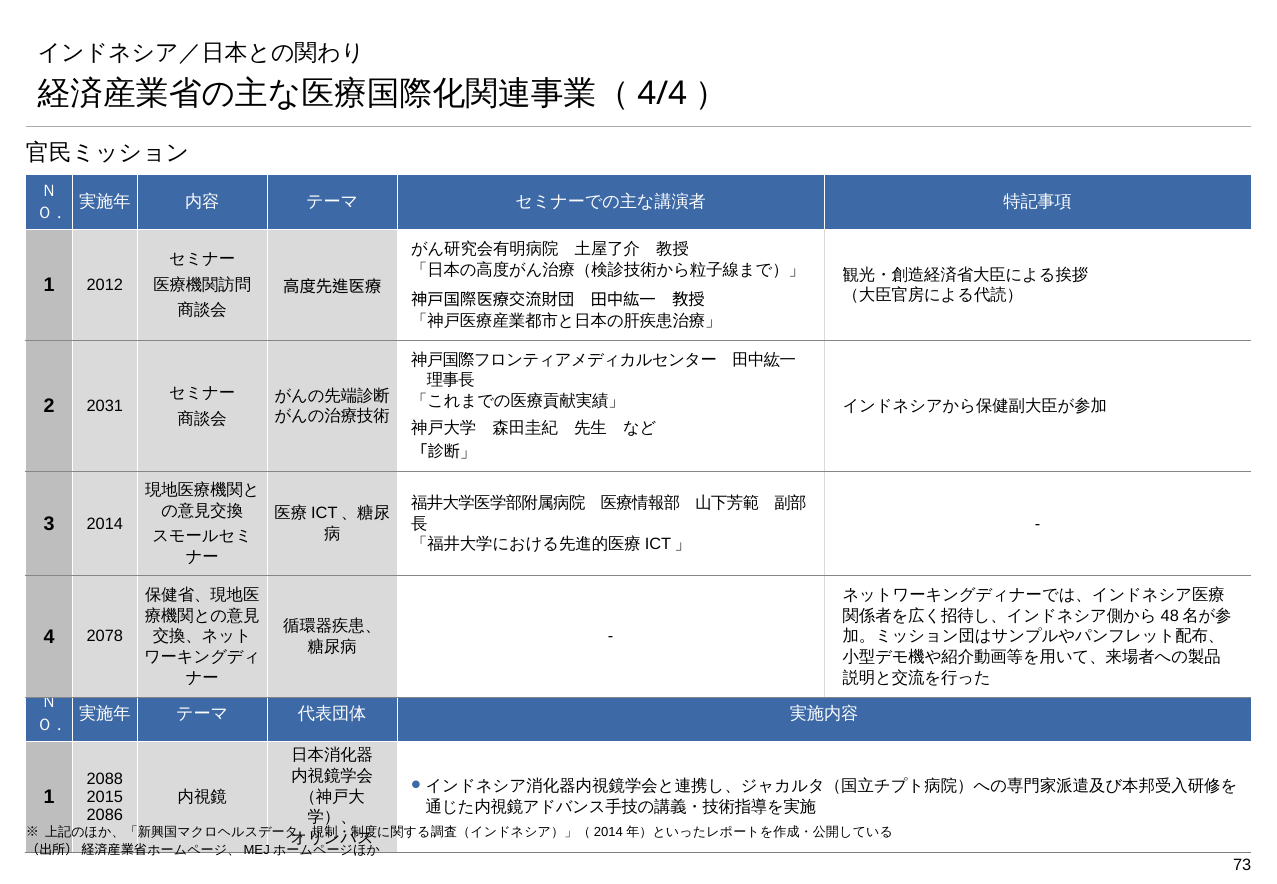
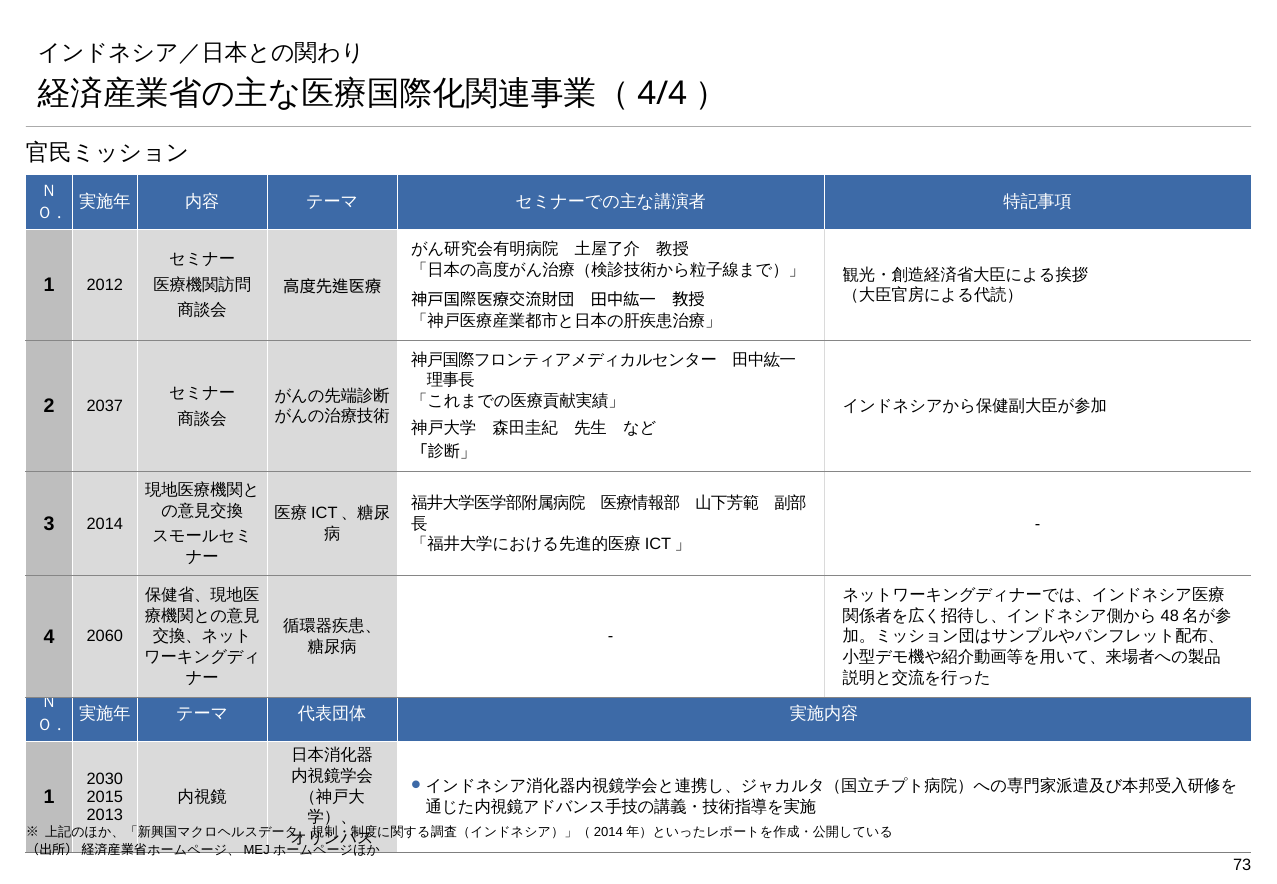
2031: 2031 -> 2037 (105, 406)
2078: 2078 -> 2060 (105, 637)
2088: 2088 -> 2030 (105, 779)
2086: 2086 -> 2013 (105, 815)
